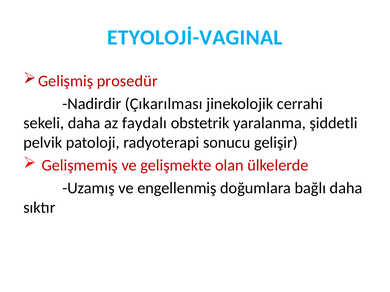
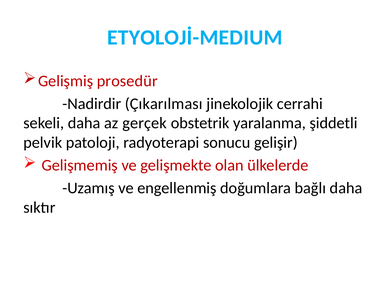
ETYOLOJİ-VAGINAL: ETYOLOJİ-VAGINAL -> ETYOLOJİ-MEDIUM (195, 38)
faydalı: faydalı -> gerçek (145, 123)
